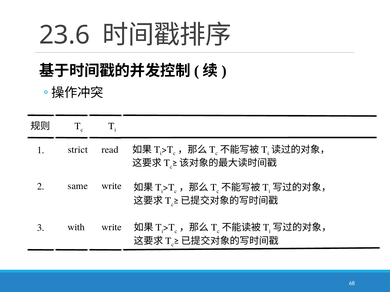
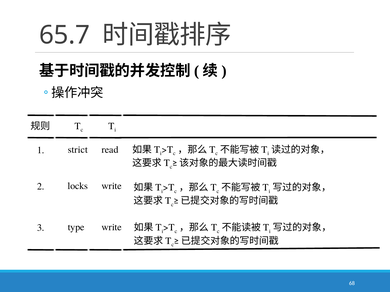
23.6: 23.6 -> 65.7 (64, 35)
same: same -> locks (78, 186)
with: with -> type (76, 228)
